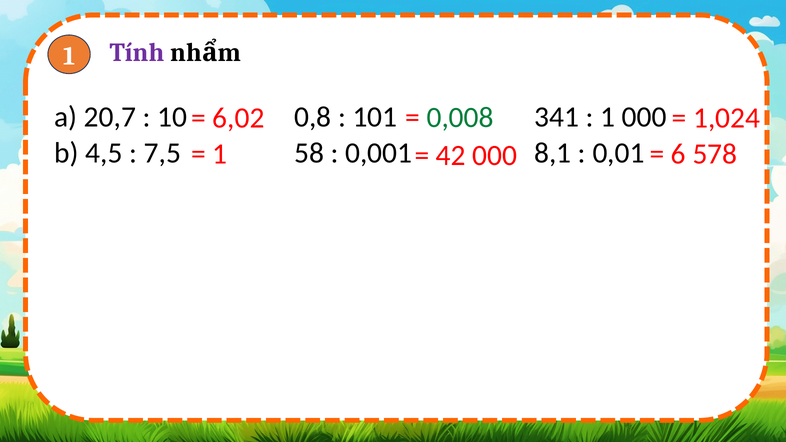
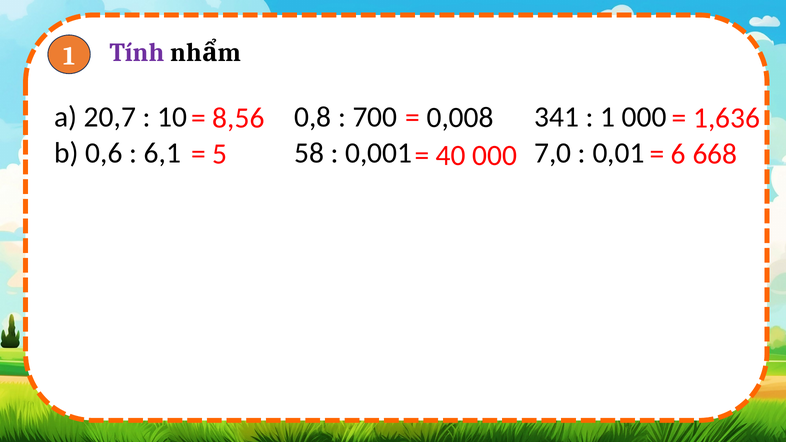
101: 101 -> 700 (375, 117)
6,02: 6,02 -> 8,56 (239, 118)
0,008 colour: green -> black (460, 118)
1,024: 1,024 -> 1,636 (727, 118)
4,5: 4,5 -> 0,6 (104, 153)
7,5: 7,5 -> 6,1 (162, 153)
8,1: 8,1 -> 7,0 (553, 153)
1: 1 -> 5 (220, 154)
42: 42 -> 40 (451, 156)
578: 578 -> 668 (715, 154)
